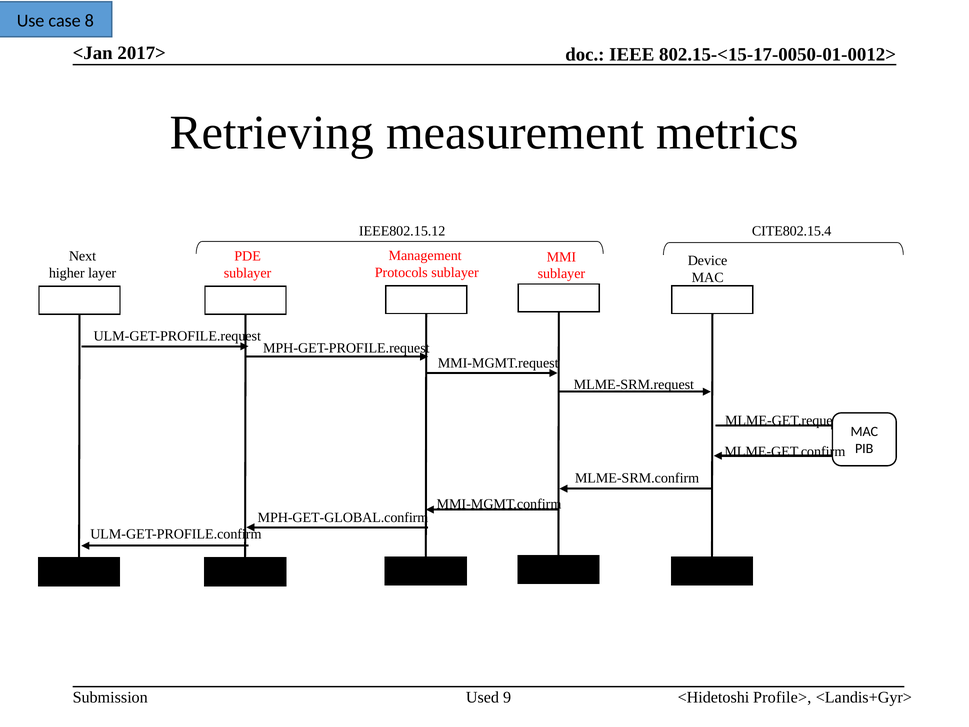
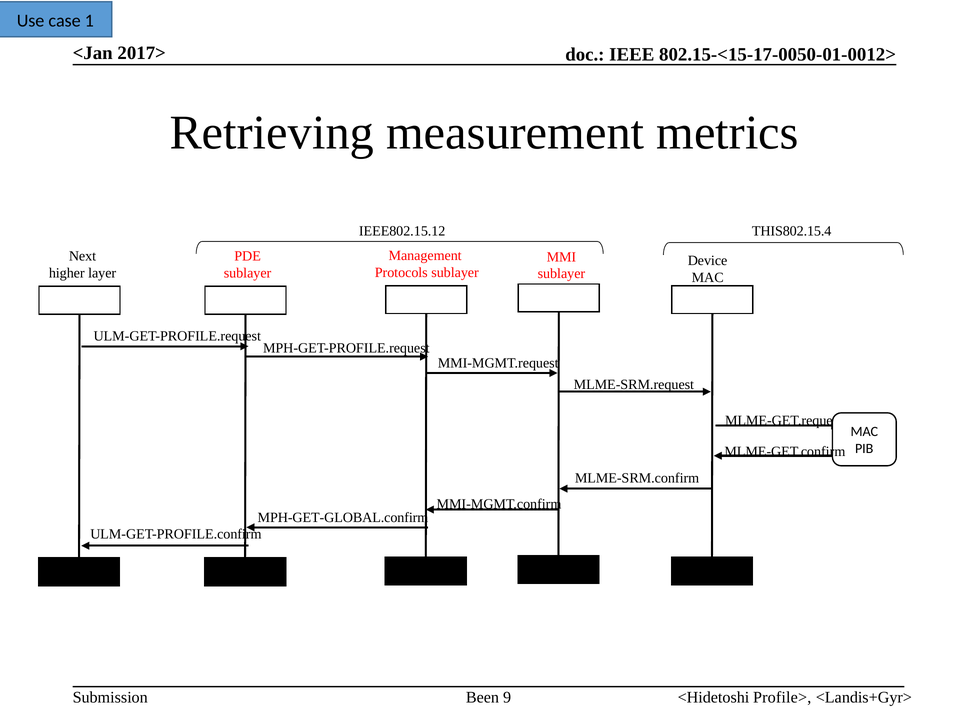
8: 8 -> 1 (89, 21)
CITE802.15.4: CITE802.15.4 -> THIS802.15.4 (792, 231)
Used: Used -> Been (482, 697)
